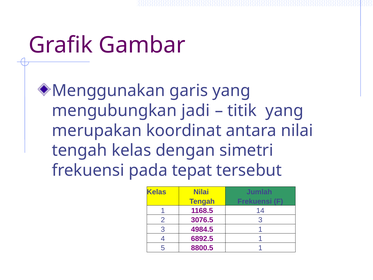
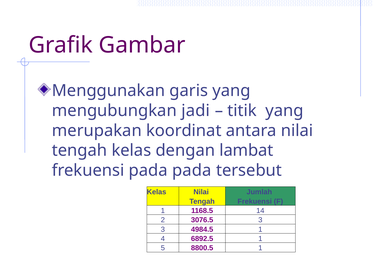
simetri: simetri -> lambat (246, 150)
pada tepat: tepat -> pada (192, 170)
